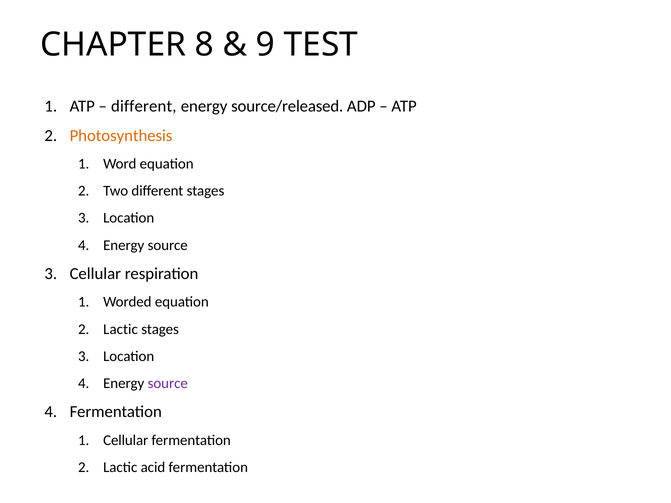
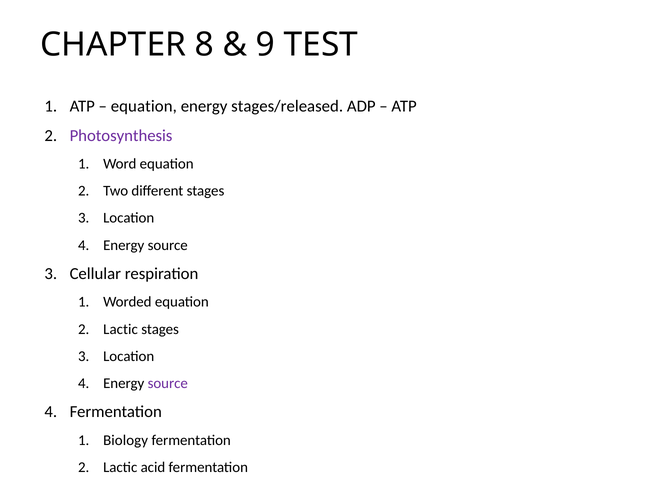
different: different -> equation (144, 106)
source/released: source/released -> stages/released (287, 106)
Photosynthesis colour: orange -> purple (121, 136)
Cellular: Cellular -> Biology (126, 440)
